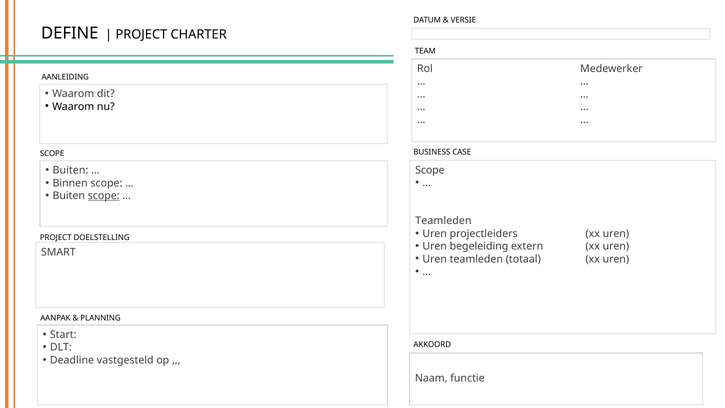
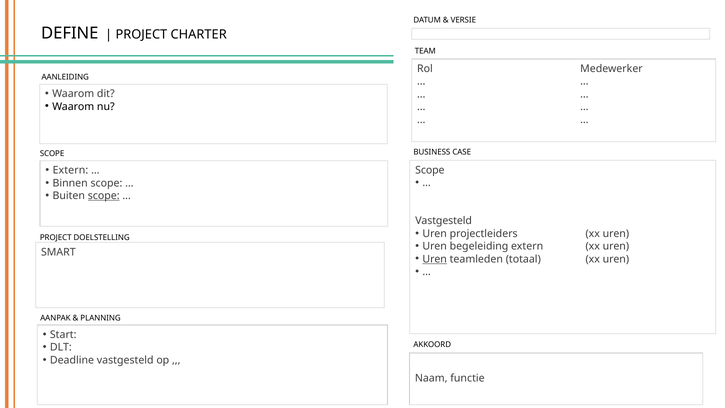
Buiten: Buiten -> Extern (70, 170)
Teamleden: Teamleden -> Vastgesteld (444, 221)
Uren underline: none -> present (435, 259)
